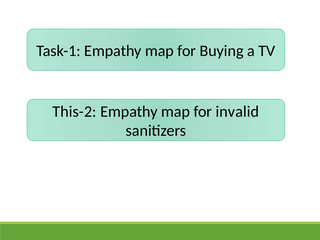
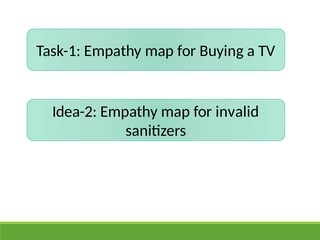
This-2: This-2 -> Idea-2 (75, 111)
